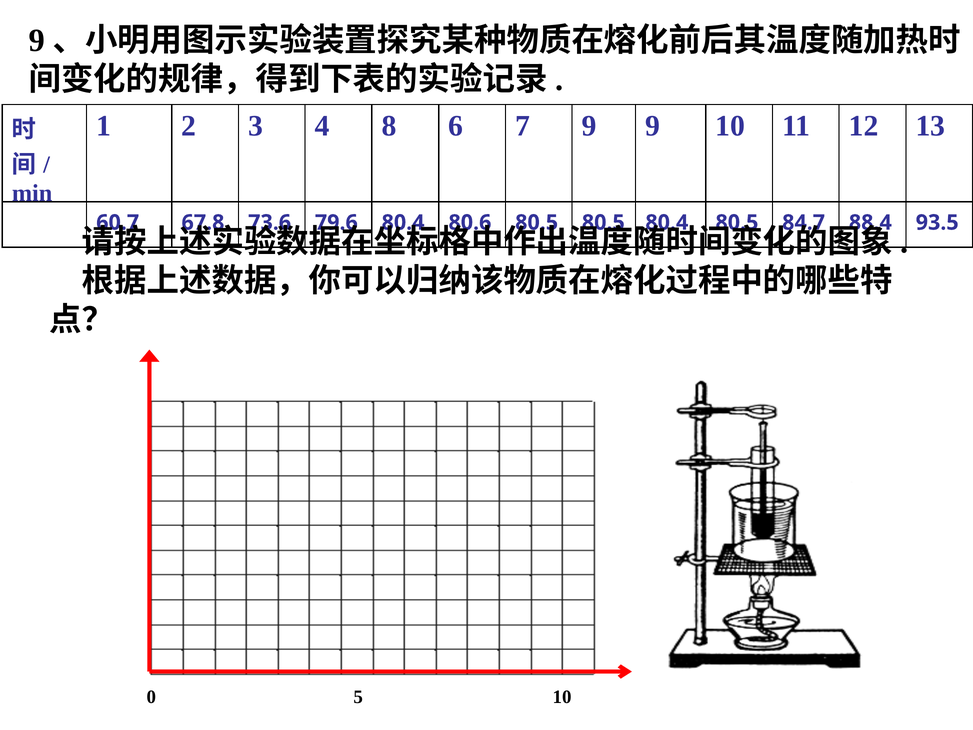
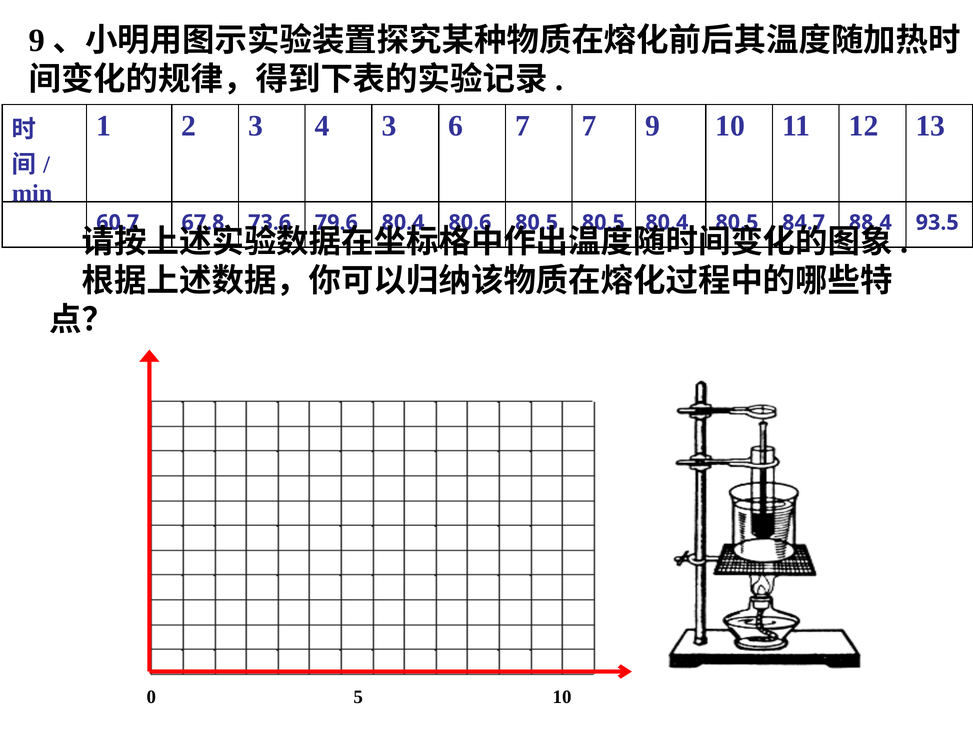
4 8: 8 -> 3 (389, 126)
7 9: 9 -> 7 (589, 126)
